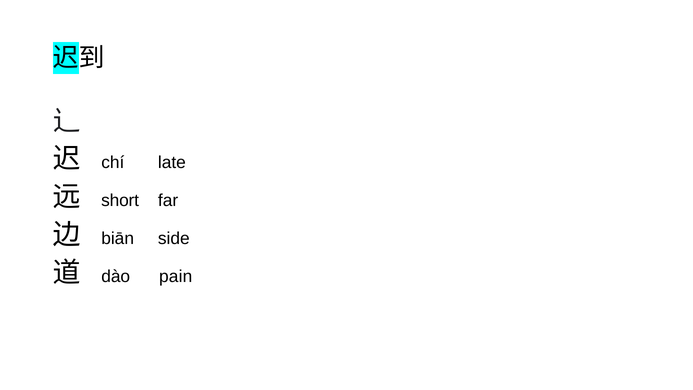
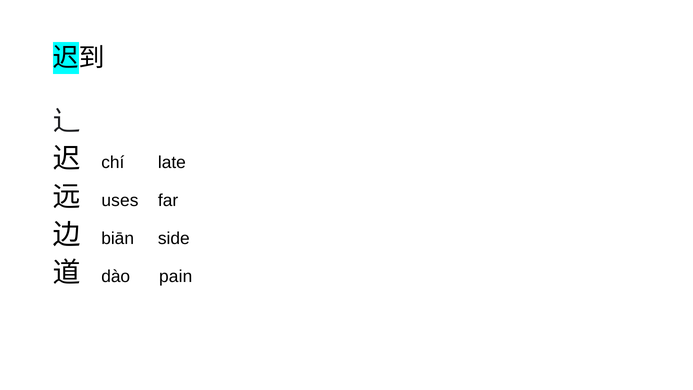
short: short -> uses (120, 201)
